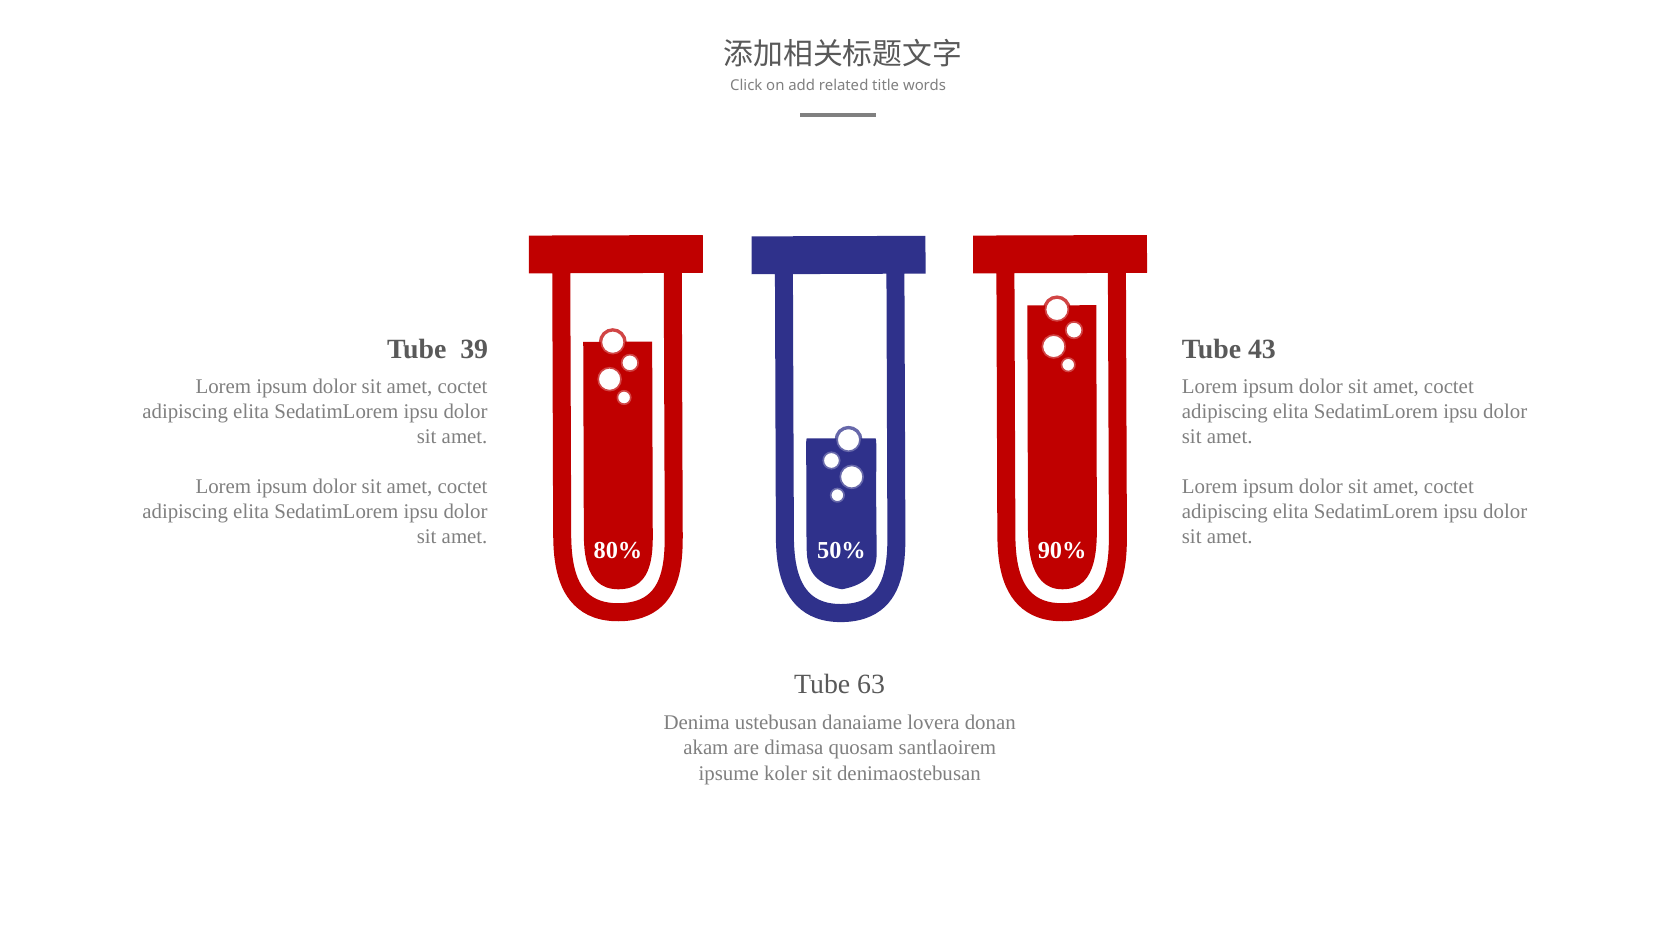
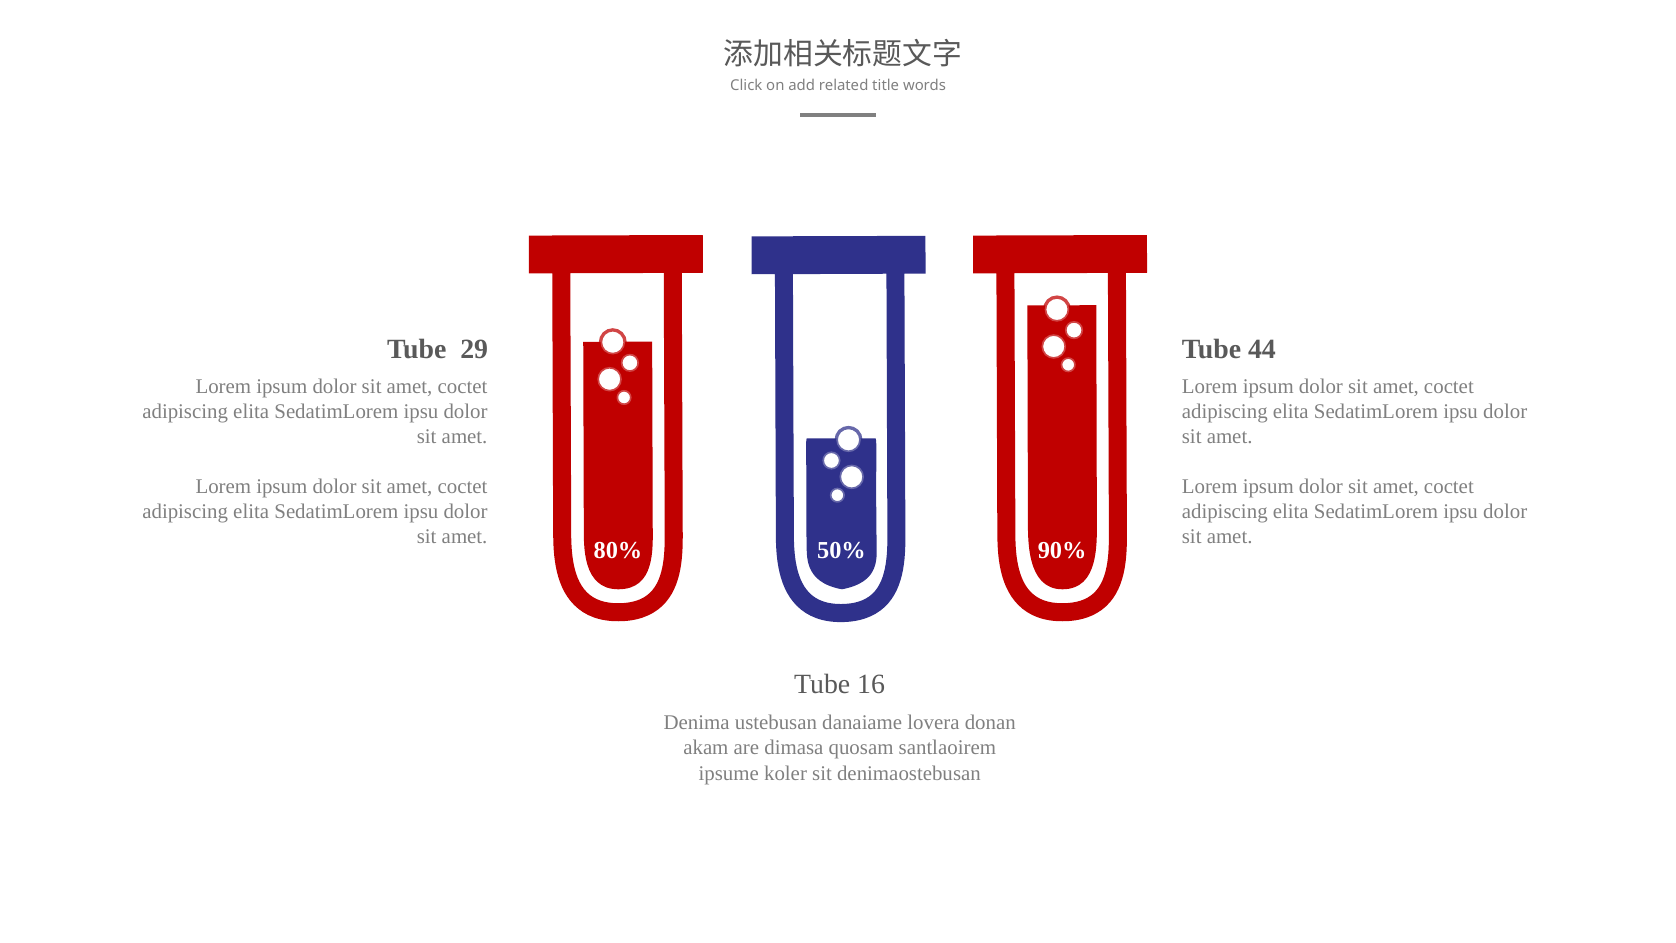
39: 39 -> 29 (474, 349)
43: 43 -> 44 (1262, 349)
63: 63 -> 16 (871, 684)
